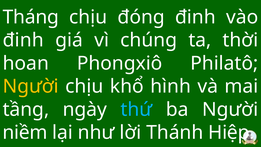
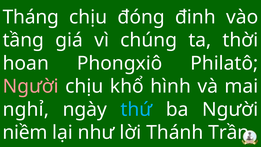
đinh: đinh -> tầng (23, 40)
Người colour: yellow -> pink (31, 86)
tầng: tầng -> nghỉ (26, 109)
Hiệp: Hiệp -> Trần (231, 132)
